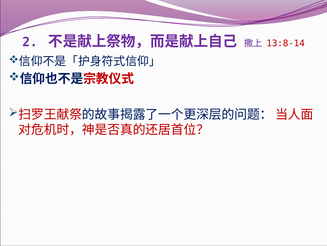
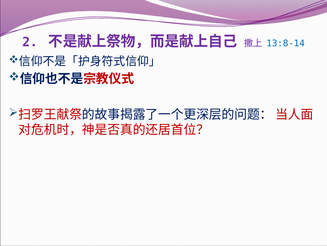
13:8-14 colour: red -> blue (286, 43)
